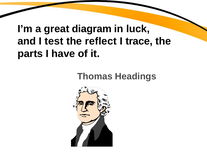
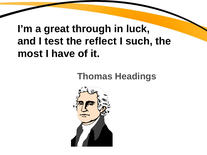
diagram: diagram -> through (92, 29)
trace: trace -> such (139, 41)
parts: parts -> most (30, 54)
